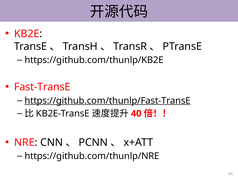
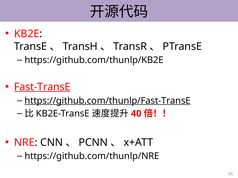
Fast-TransE underline: none -> present (42, 87)
